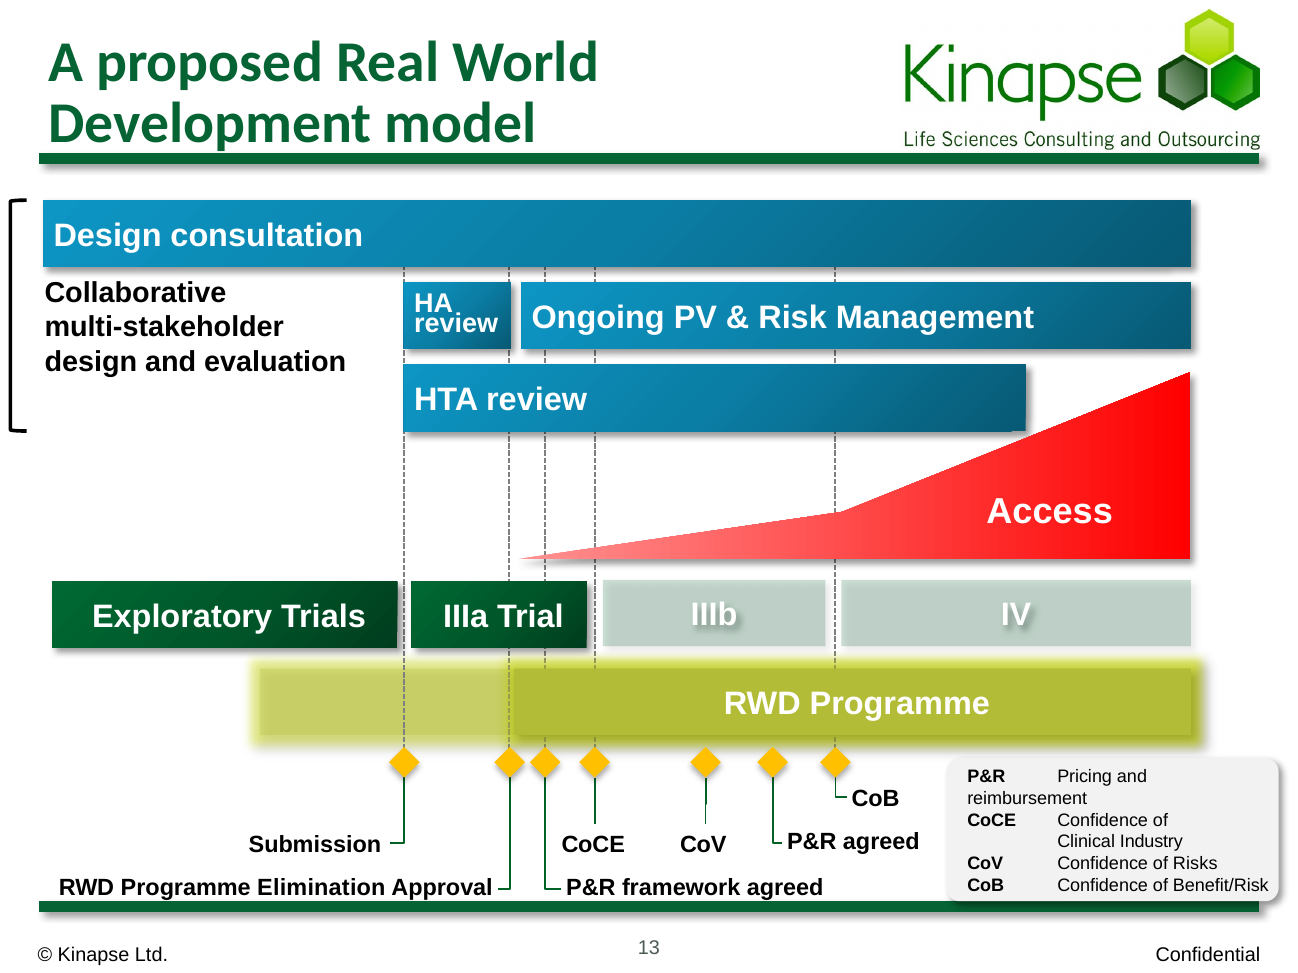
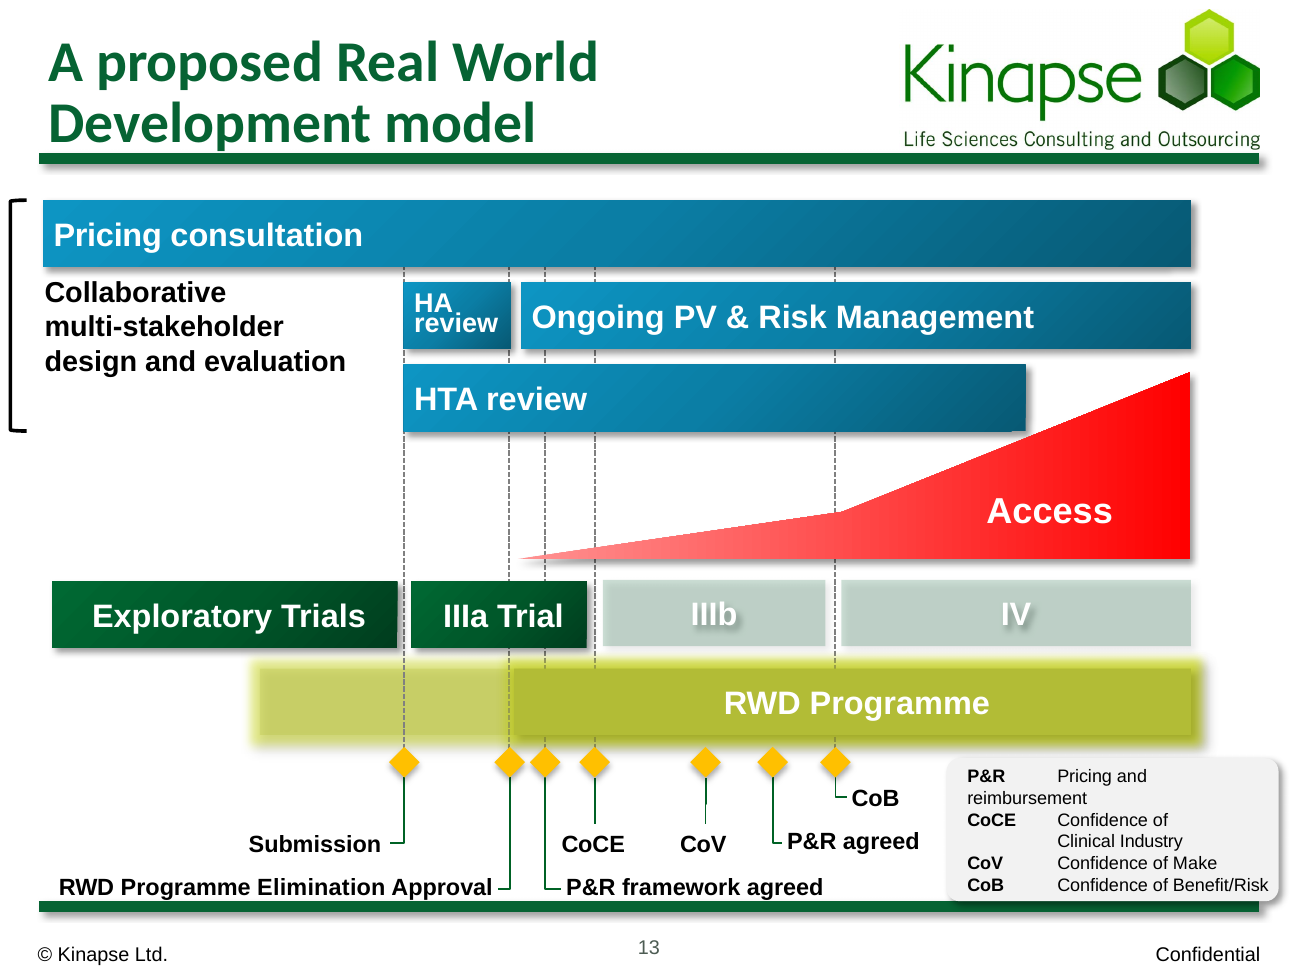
Design: Design -> Pricing (108, 236)
Risks: Risks -> Make (1195, 864)
